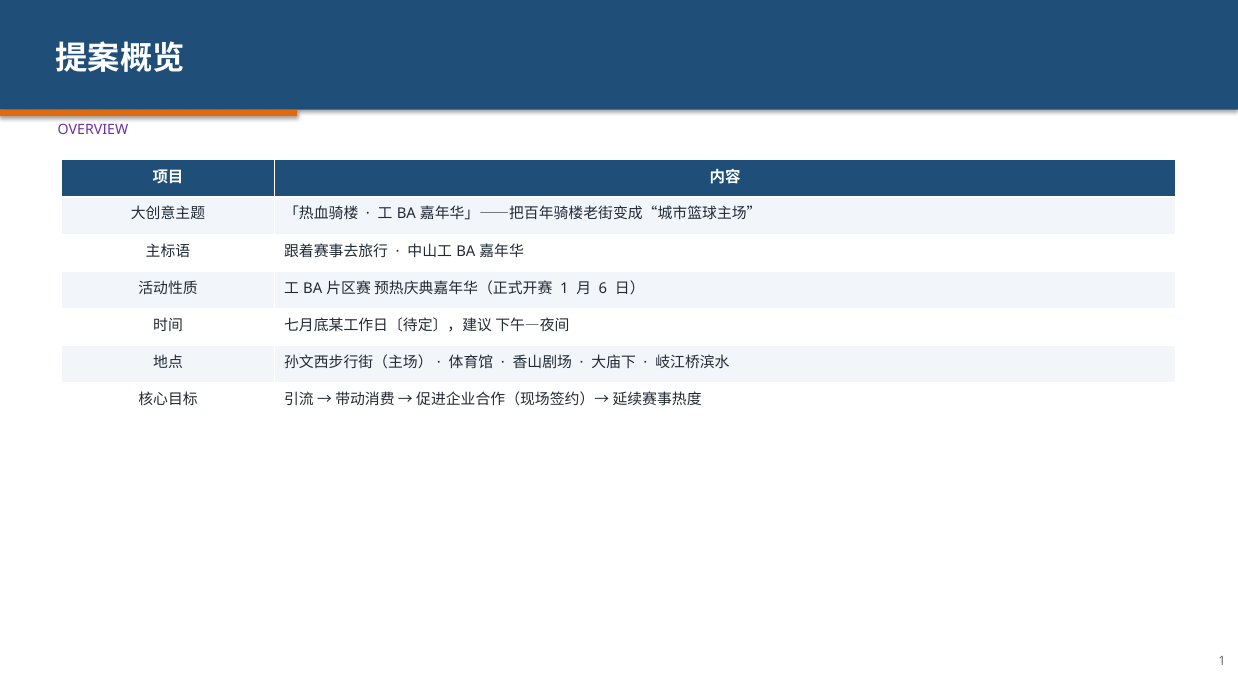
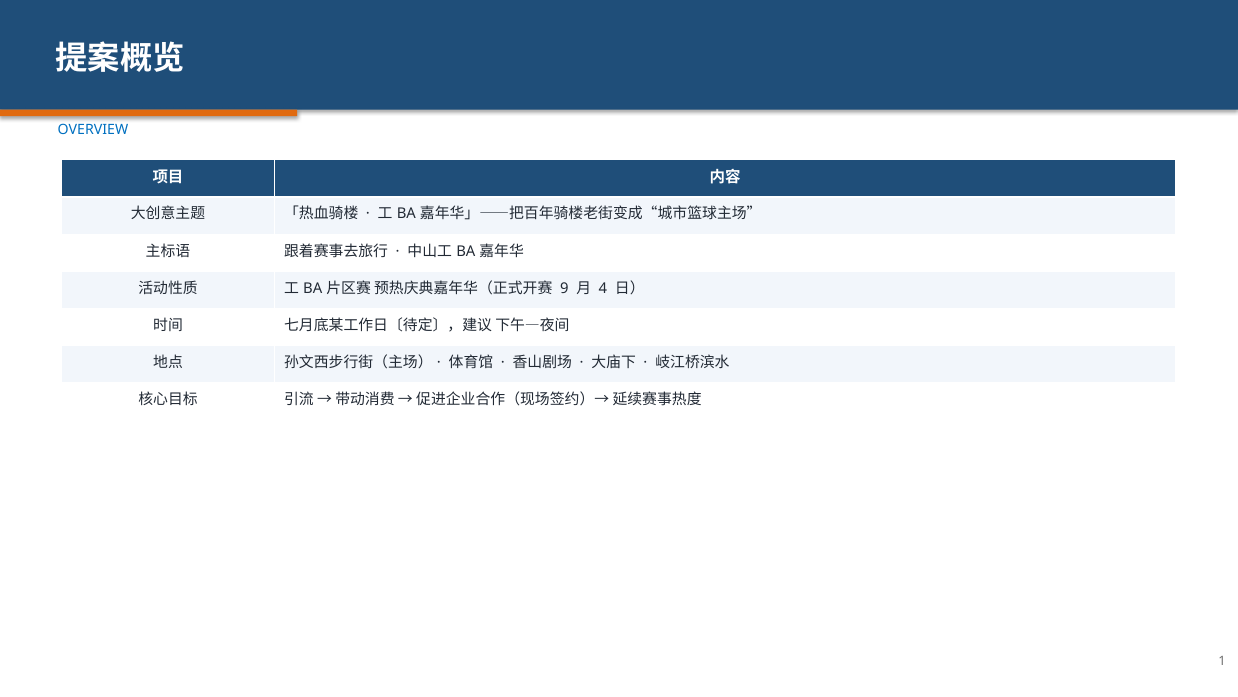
OVERVIEW colour: purple -> blue (93, 130)
1: 1 -> 9 (564, 288)
6: 6 -> 4 (603, 288)
